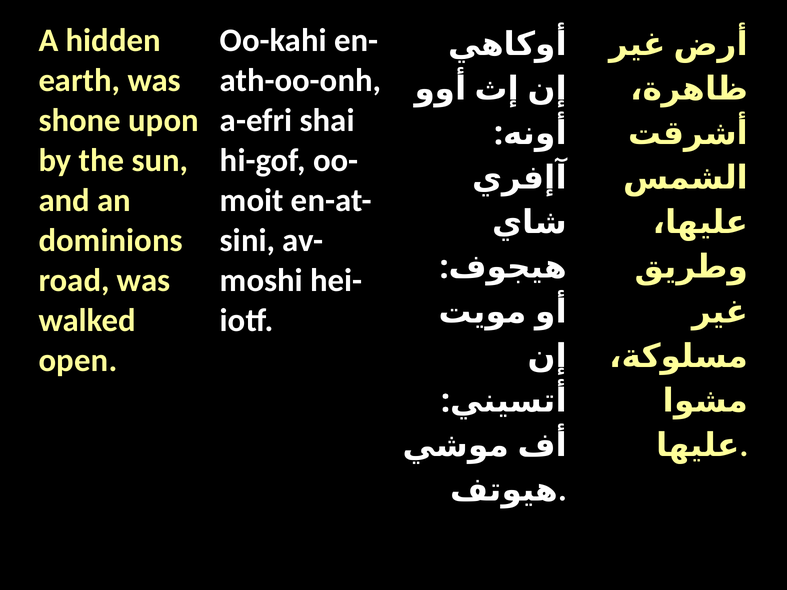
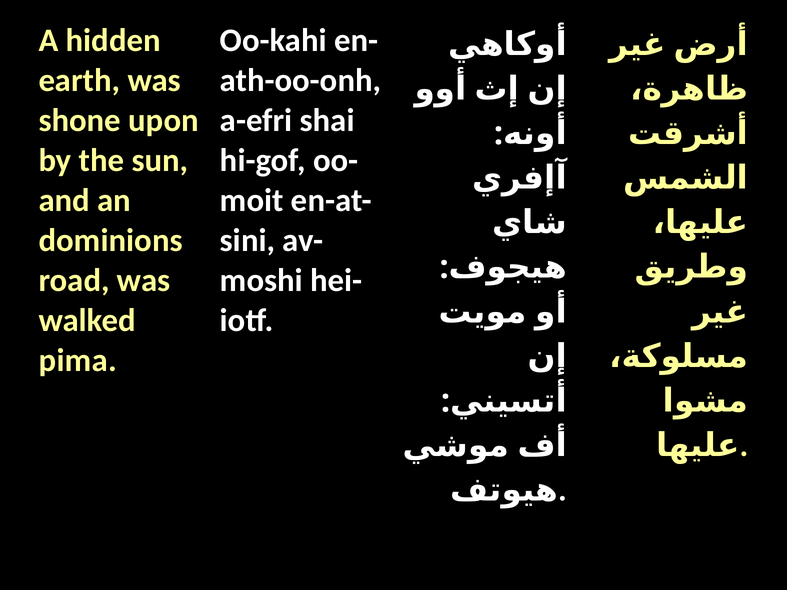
open: open -> pima (78, 361)
